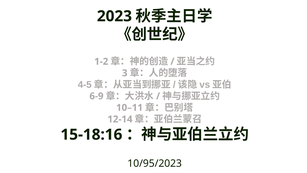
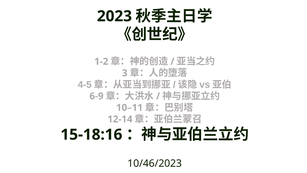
10/95/2023: 10/95/2023 -> 10/46/2023 (155, 163)
